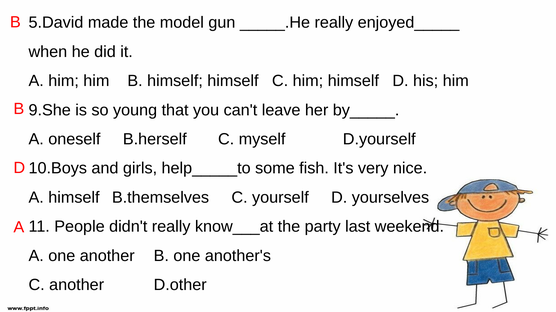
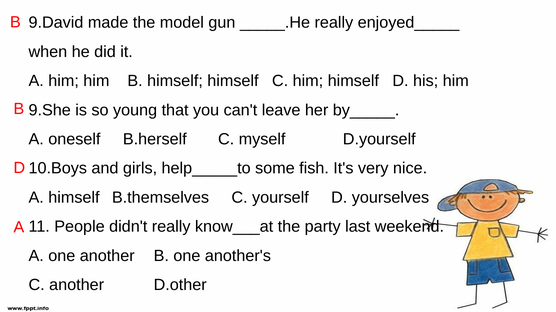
5.David: 5.David -> 9.David (56, 23)
